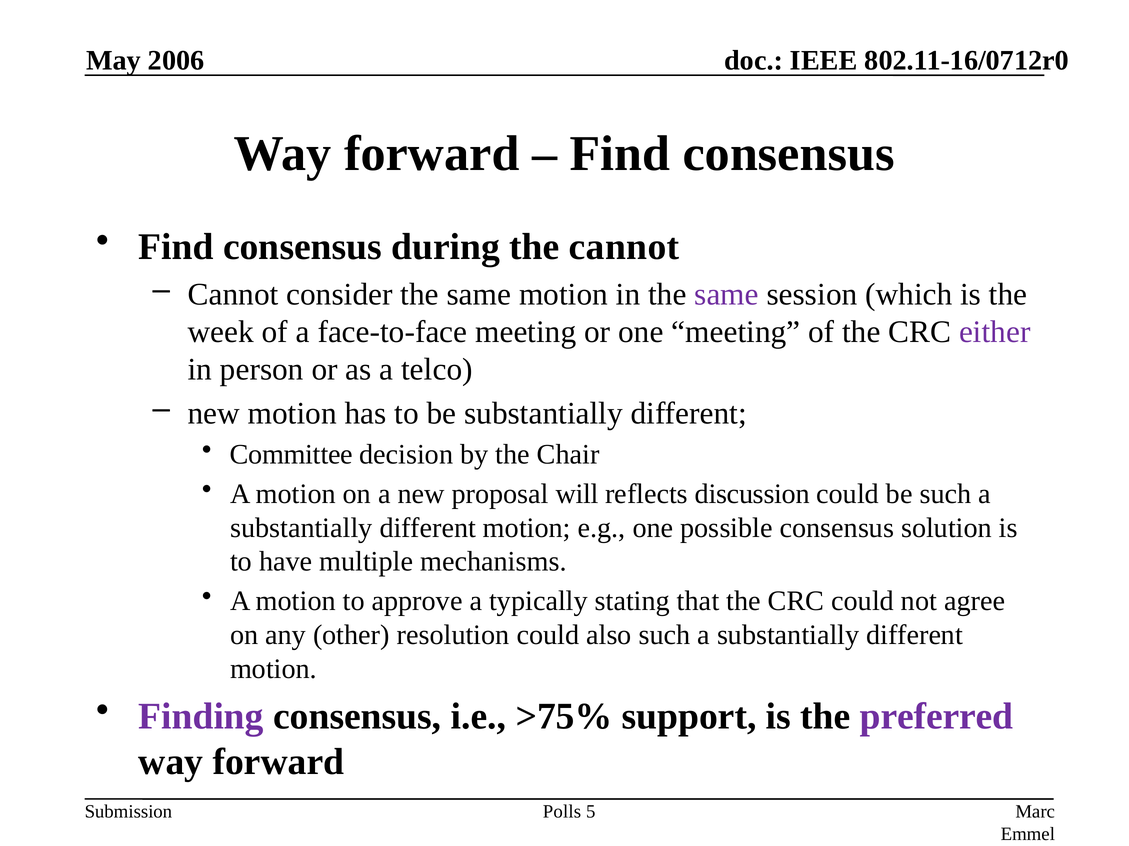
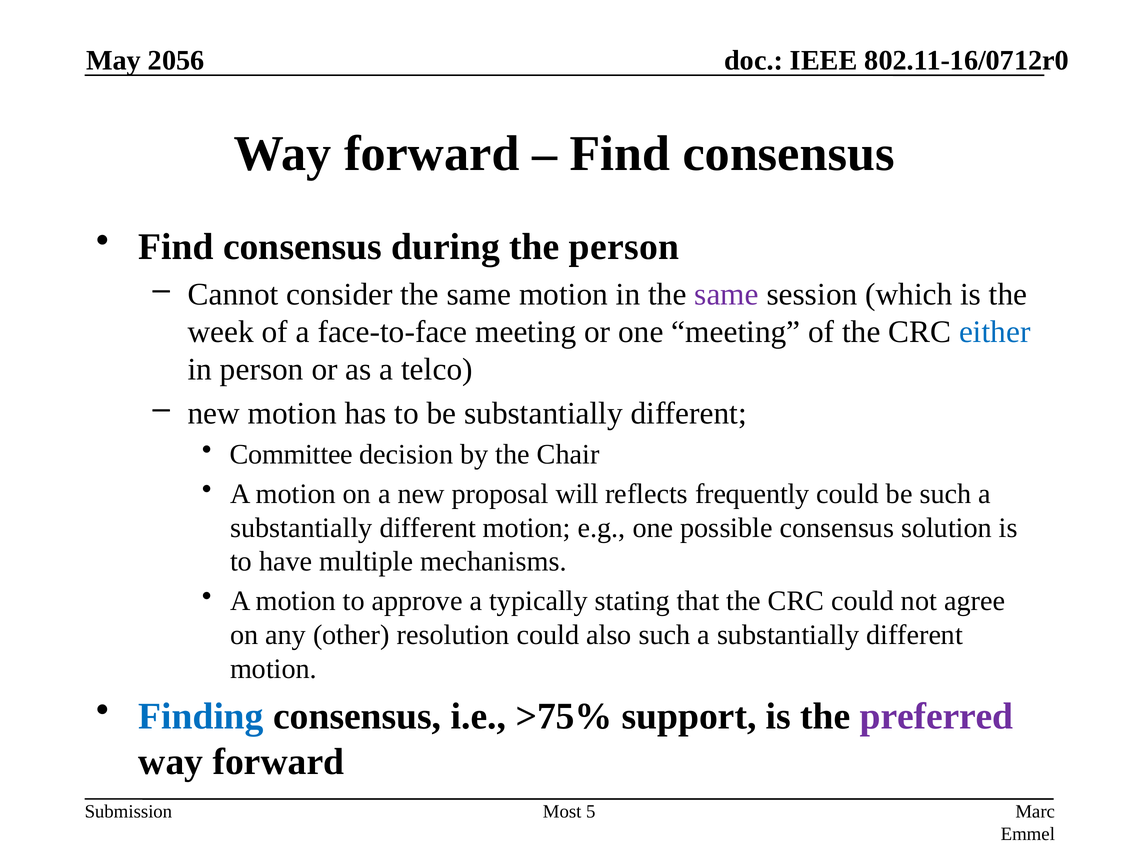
2006: 2006 -> 2056 (176, 60)
the cannot: cannot -> person (624, 247)
either colour: purple -> blue (995, 332)
discussion: discussion -> frequently (752, 494)
Finding colour: purple -> blue (201, 717)
Polls: Polls -> Most (562, 812)
